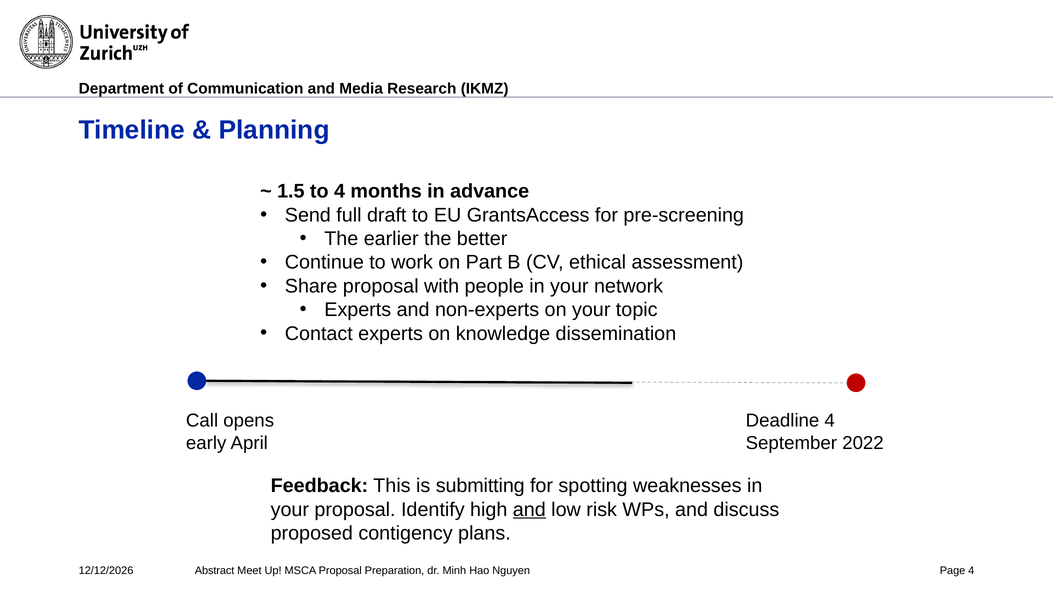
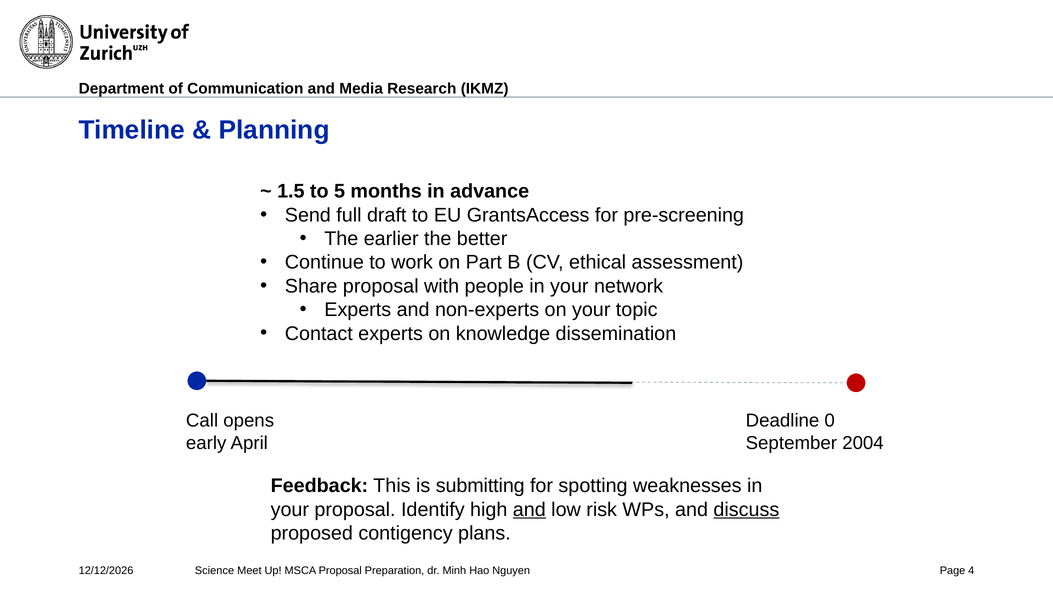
to 4: 4 -> 5 (340, 192)
Deadline 4: 4 -> 0 (830, 421)
2022: 2022 -> 2004 (863, 443)
discuss underline: none -> present (746, 510)
Abstract: Abstract -> Science (214, 571)
